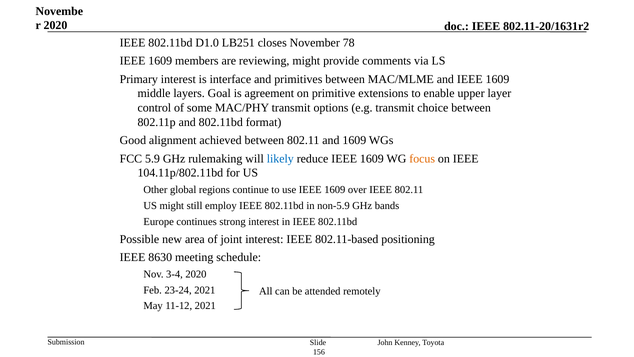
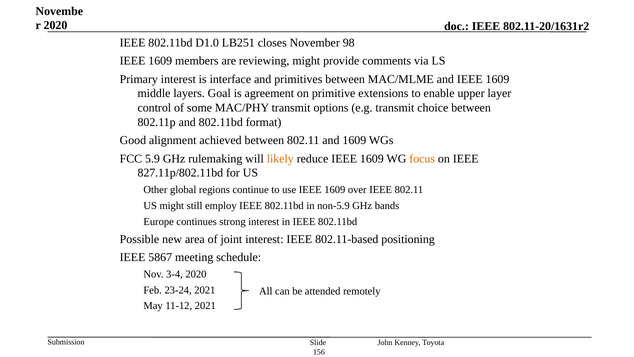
78: 78 -> 98 (349, 43)
likely colour: blue -> orange (280, 158)
104.11p/802.11bd: 104.11p/802.11bd -> 827.11p/802.11bd (180, 173)
8630: 8630 -> 5867 (160, 257)
